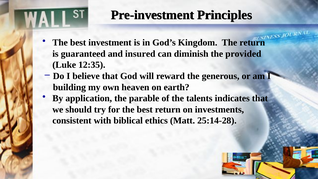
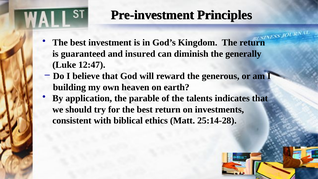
provided: provided -> generally (243, 54)
12:35: 12:35 -> 12:47 (92, 65)
